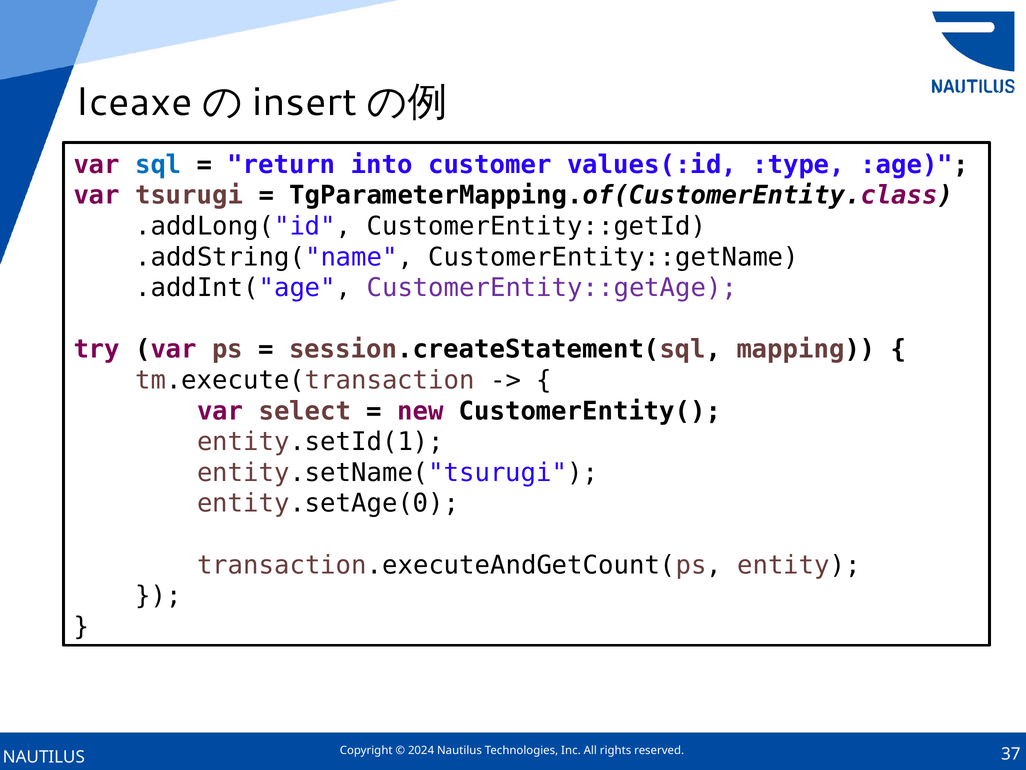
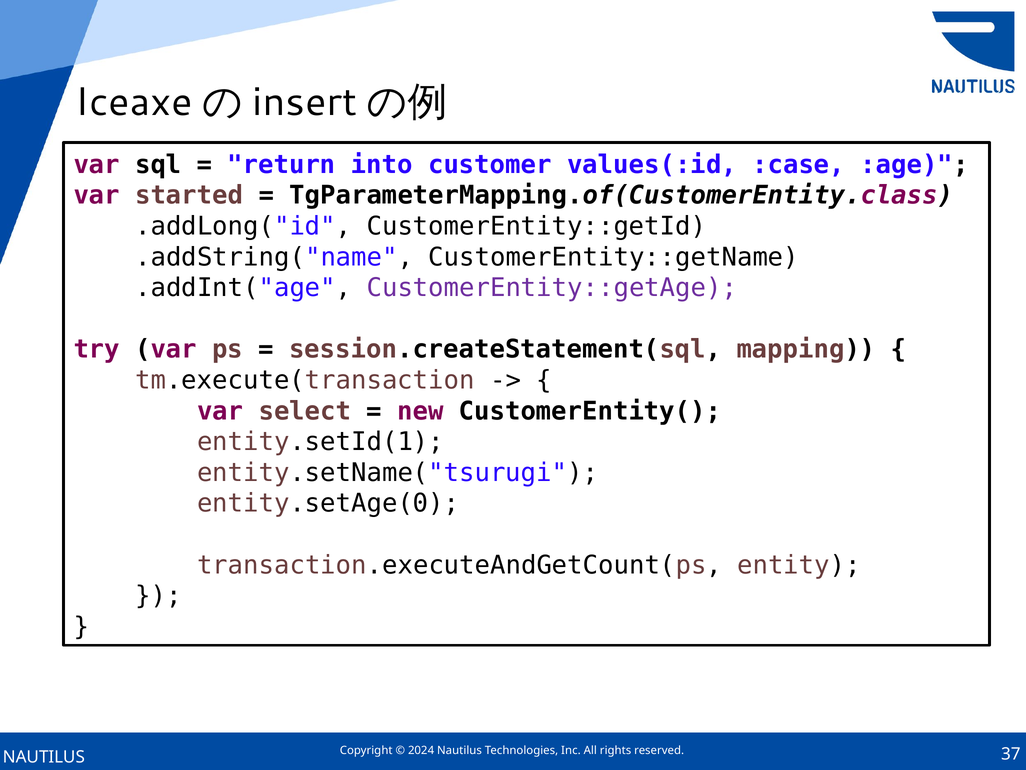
sql colour: blue -> black (158, 165)
:type: :type -> :case (799, 165)
tsurugi: tsurugi -> started (189, 195)
